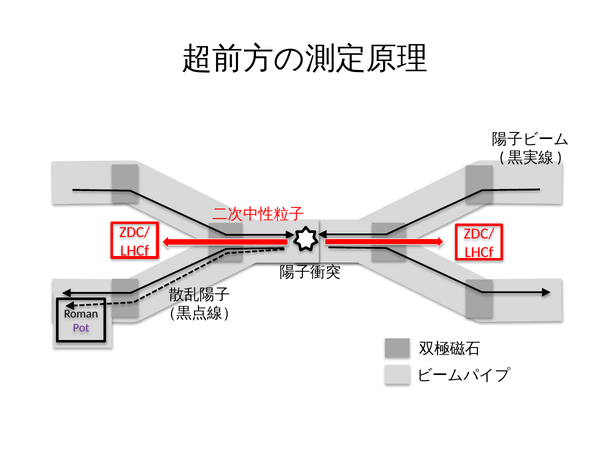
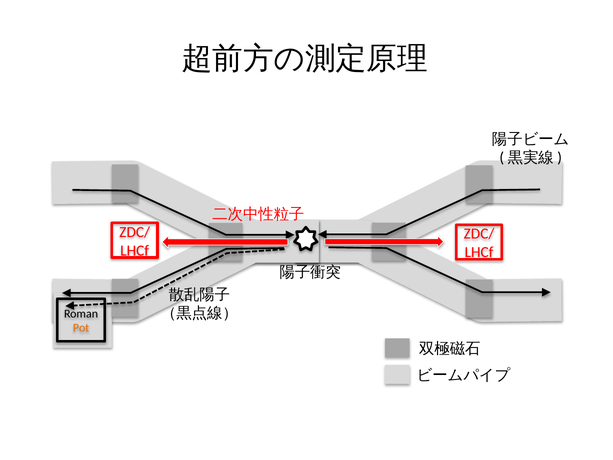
Pot colour: purple -> orange (81, 328)
